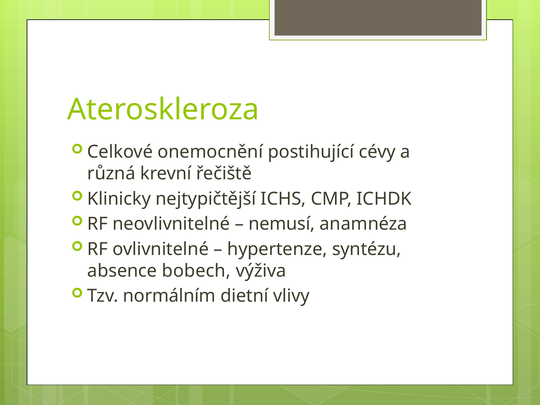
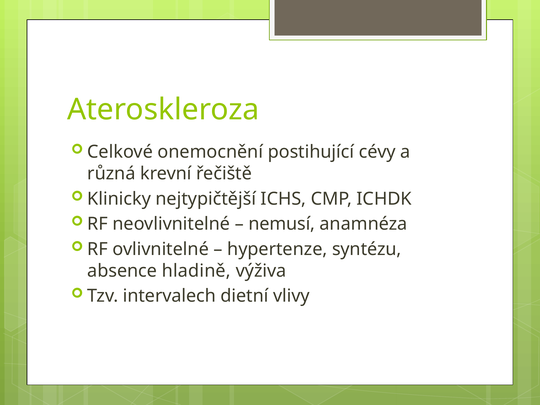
bobech: bobech -> hladině (196, 271)
normálním: normálním -> intervalech (169, 296)
